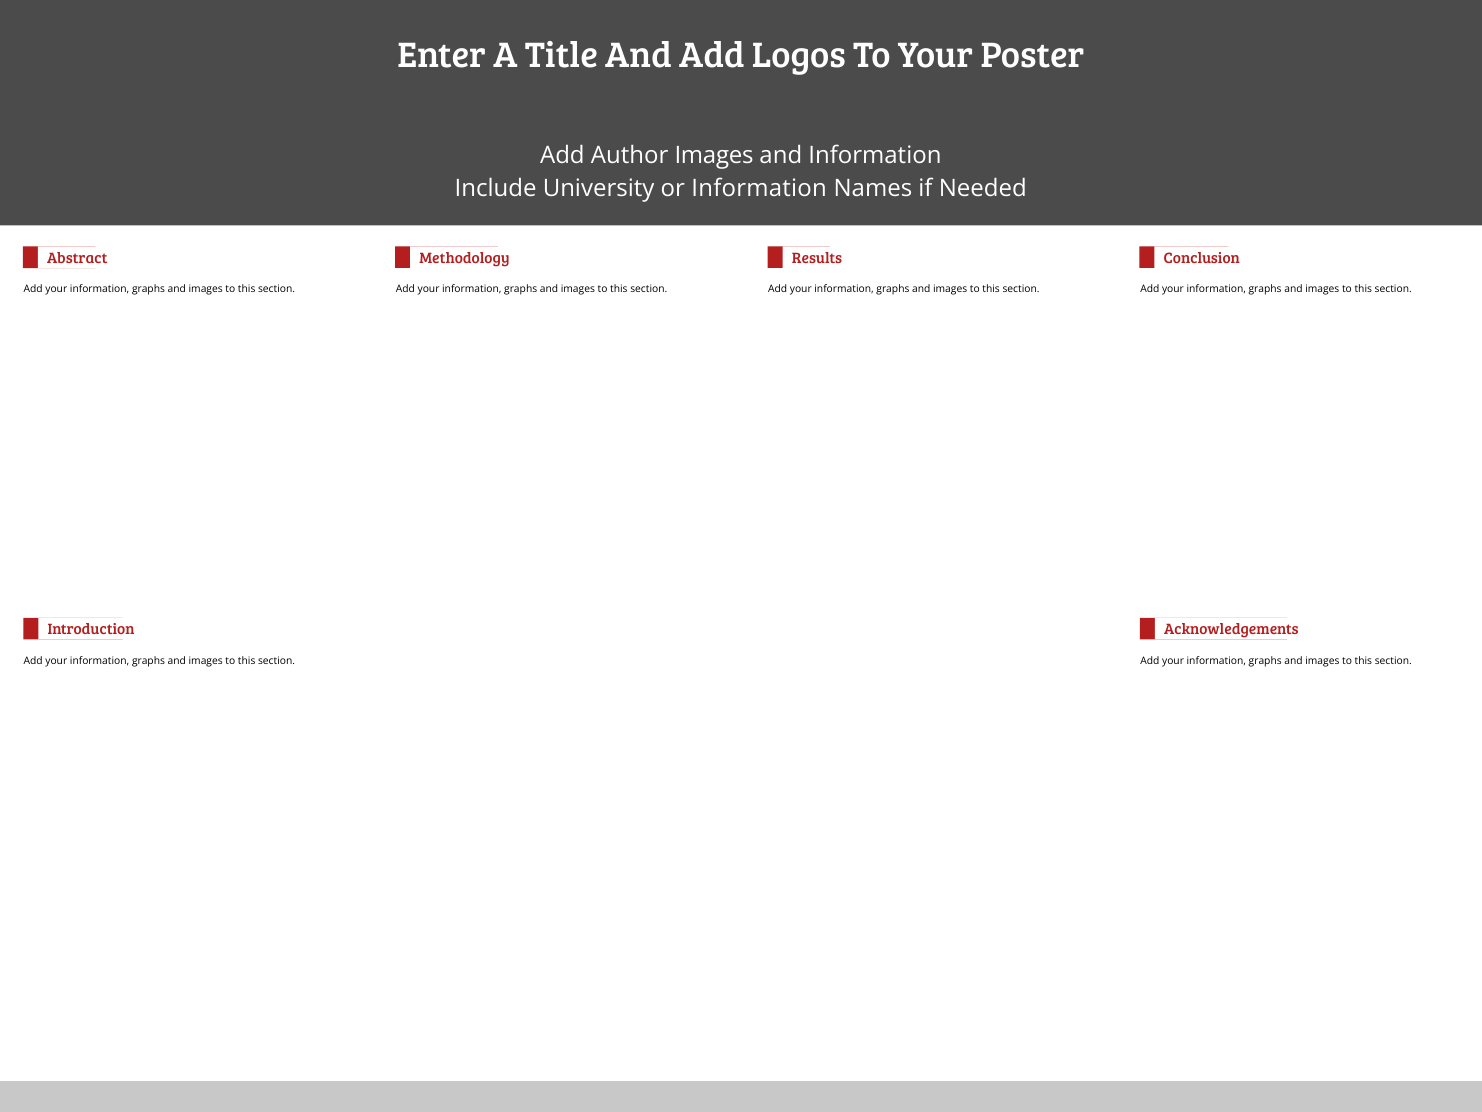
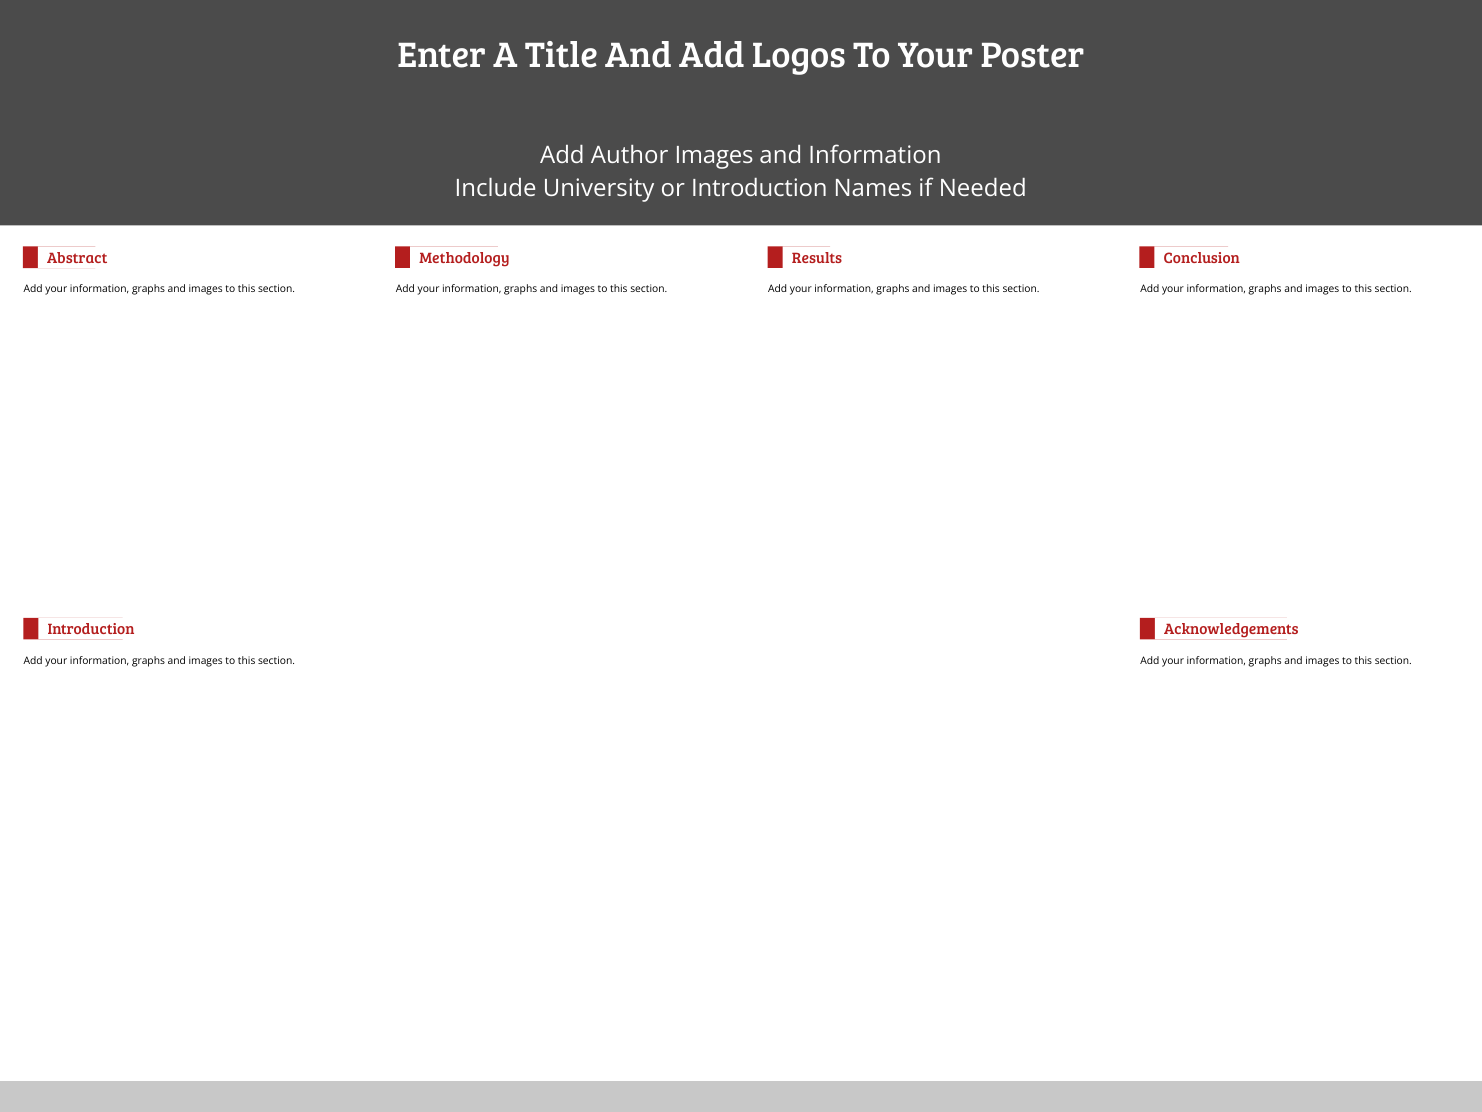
or Information: Information -> Introduction (759, 189)
